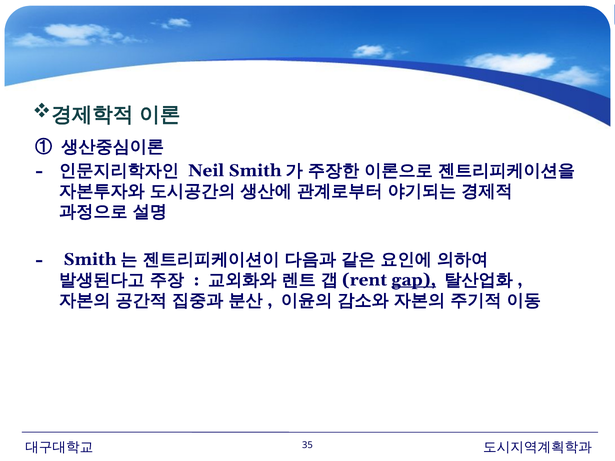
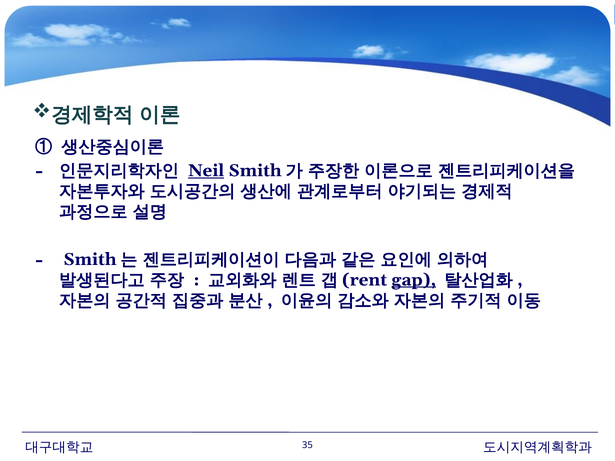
Neil underline: none -> present (206, 171)
